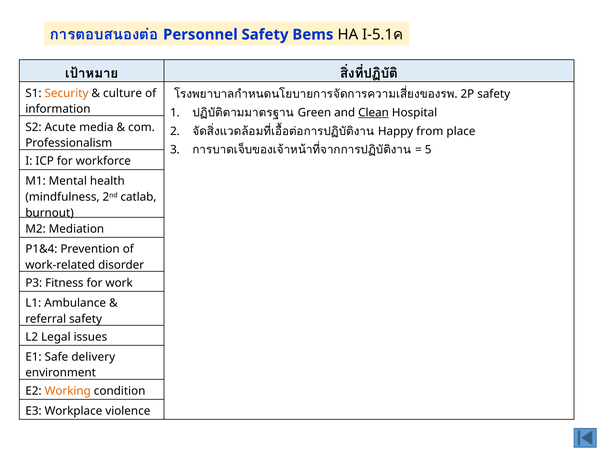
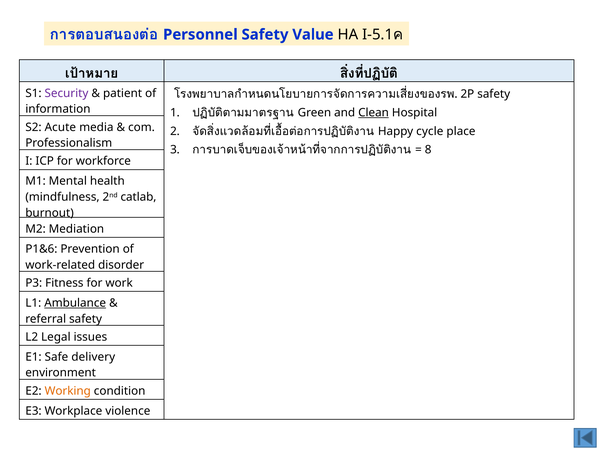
Bems: Bems -> Value (313, 35)
Security colour: orange -> purple (66, 93)
culture: culture -> patient (123, 93)
from: from -> cycle (430, 131)
5: 5 -> 8 (428, 150)
P1&4: P1&4 -> P1&6 (41, 249)
Ambulance underline: none -> present (75, 303)
